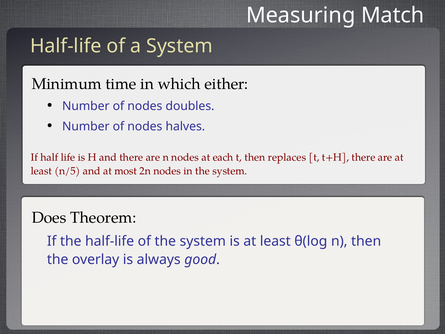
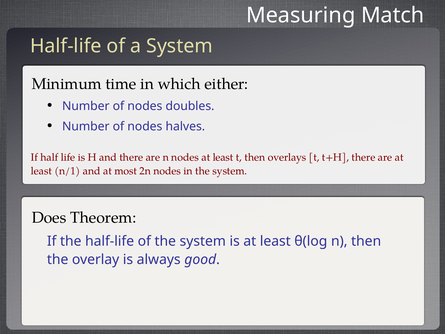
nodes at each: each -> least (223, 157)
replaces: replaces -> overlays (287, 157)
n/5: n/5 -> n/1 (67, 171)
